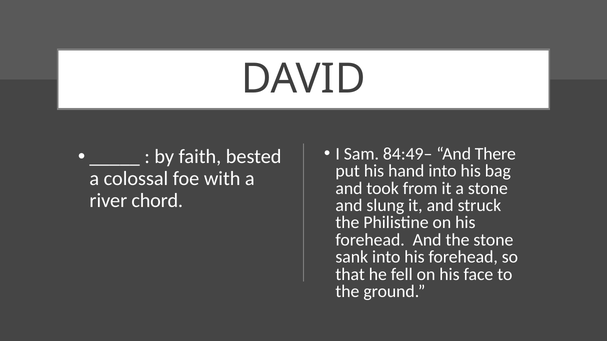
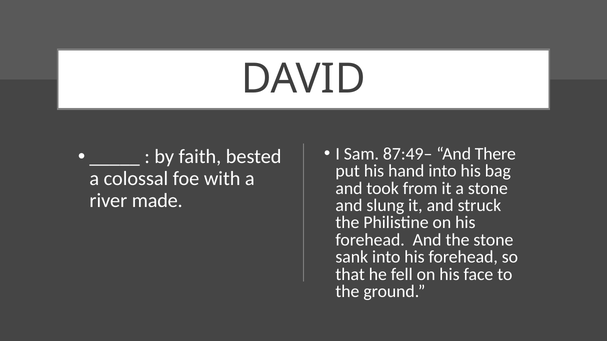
84:49–: 84:49– -> 87:49– (408, 154)
chord: chord -> made (157, 201)
